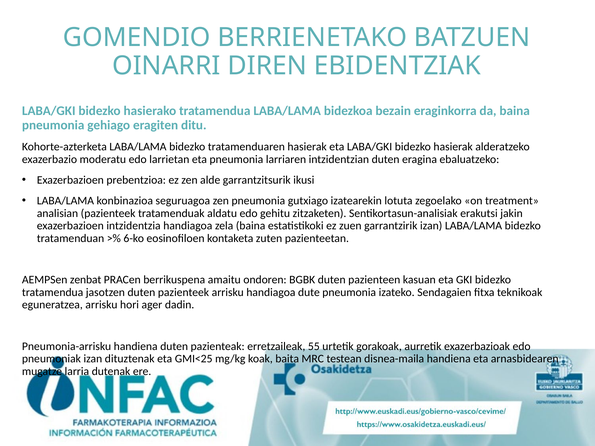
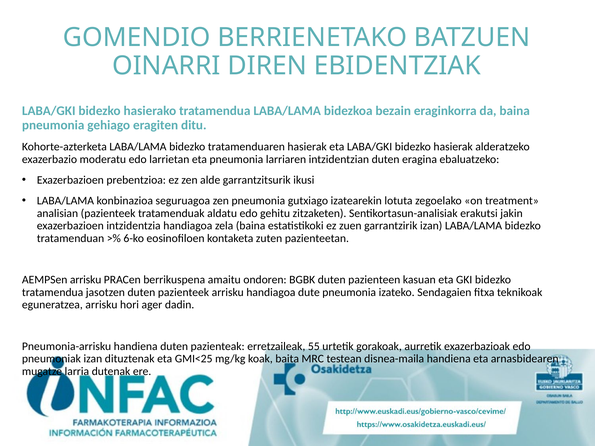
AEMPSen zenbat: zenbat -> arrisku (86, 280)
